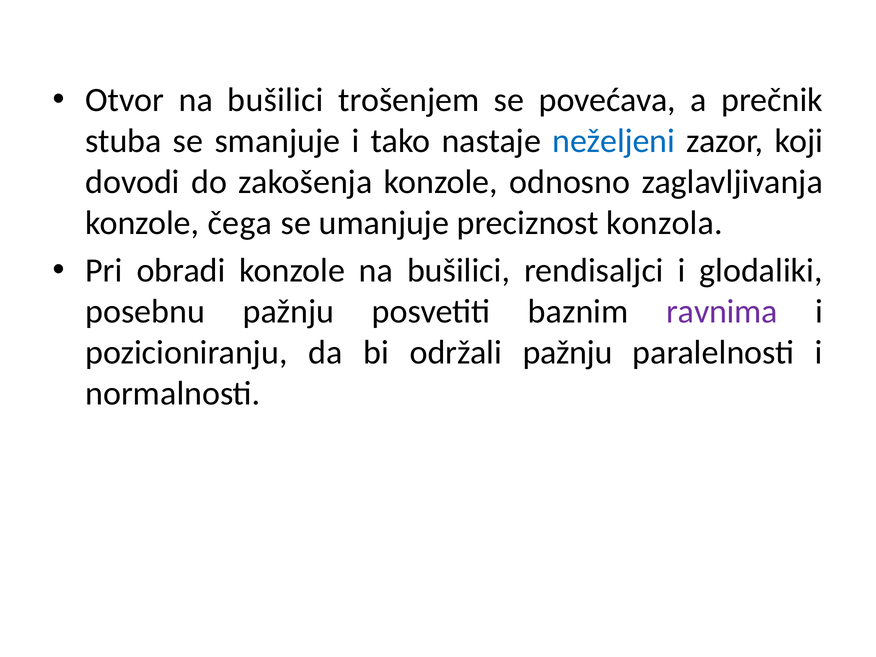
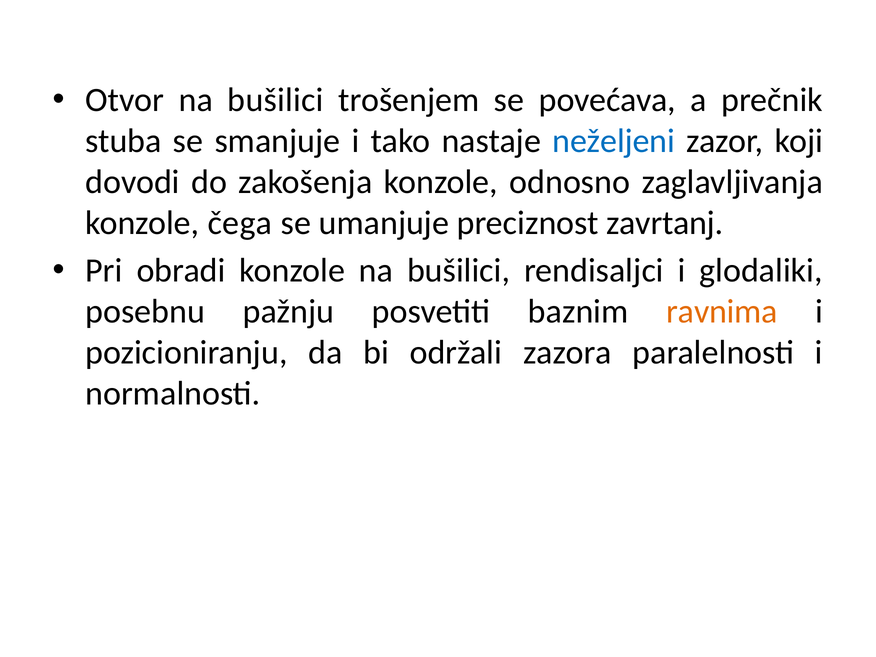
konzola: konzola -> zavrtanj (665, 223)
ravnima colour: purple -> orange (722, 312)
održali pažnju: pažnju -> zazora (567, 352)
